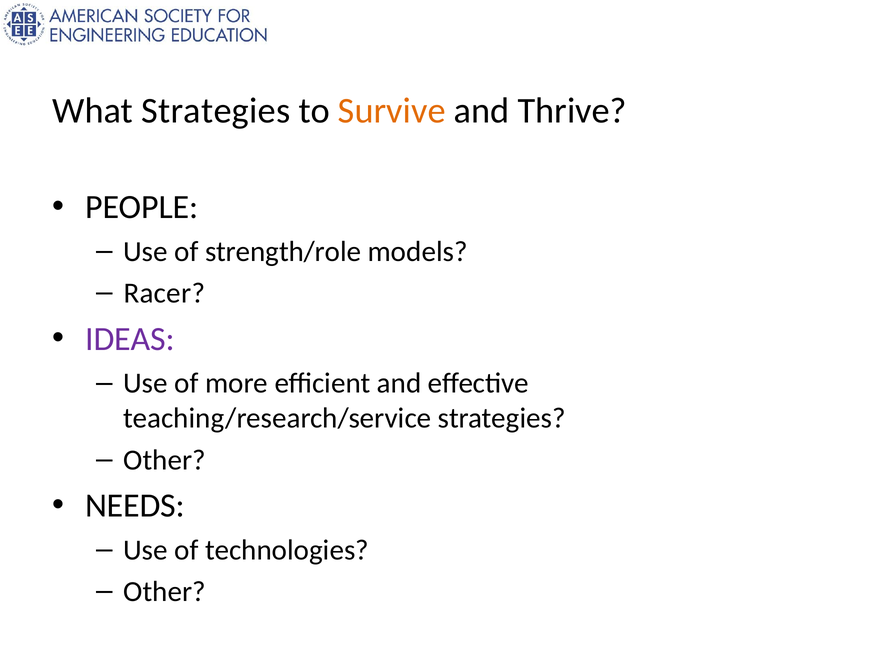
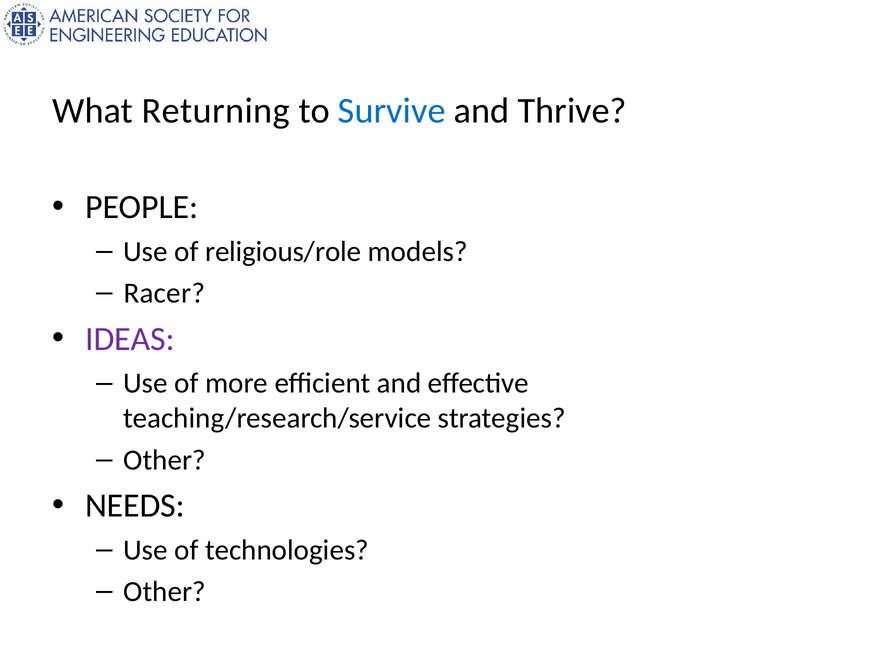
What Strategies: Strategies -> Returning (216, 111)
Survive colour: orange -> blue (392, 111)
strength/role: strength/role -> religious/role (283, 252)
